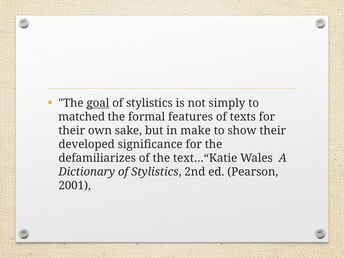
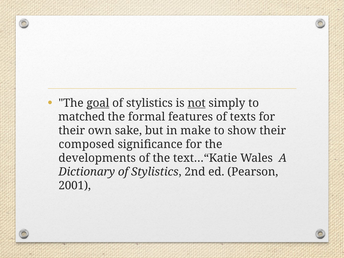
not underline: none -> present (197, 103)
developed: developed -> composed (87, 144)
defamiliarizes: defamiliarizes -> developments (97, 158)
